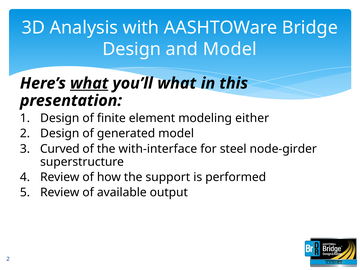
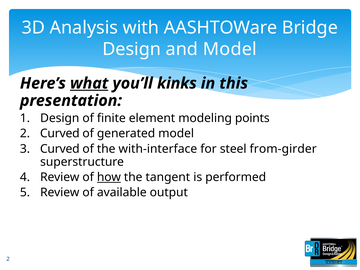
you’ll what: what -> kinks (177, 83)
either: either -> points (252, 118)
2 Design: Design -> Curved (60, 134)
node-girder: node-girder -> from-girder (283, 149)
how underline: none -> present (109, 177)
support: support -> tangent (168, 177)
